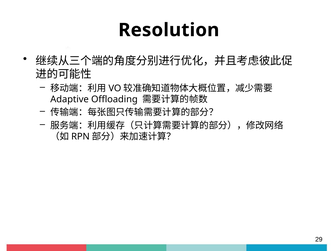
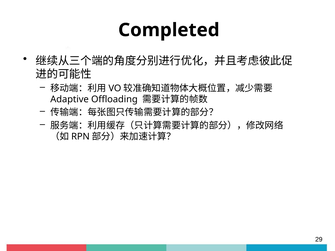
Resolution: Resolution -> Completed (169, 30)
